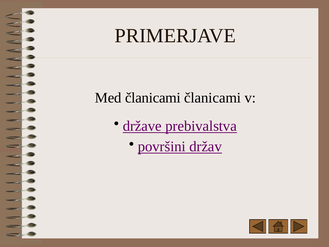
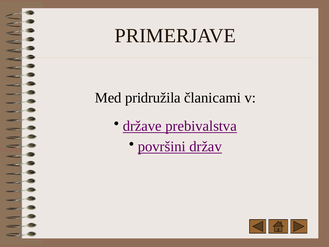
Med članicami: članicami -> pridružila (153, 98)
